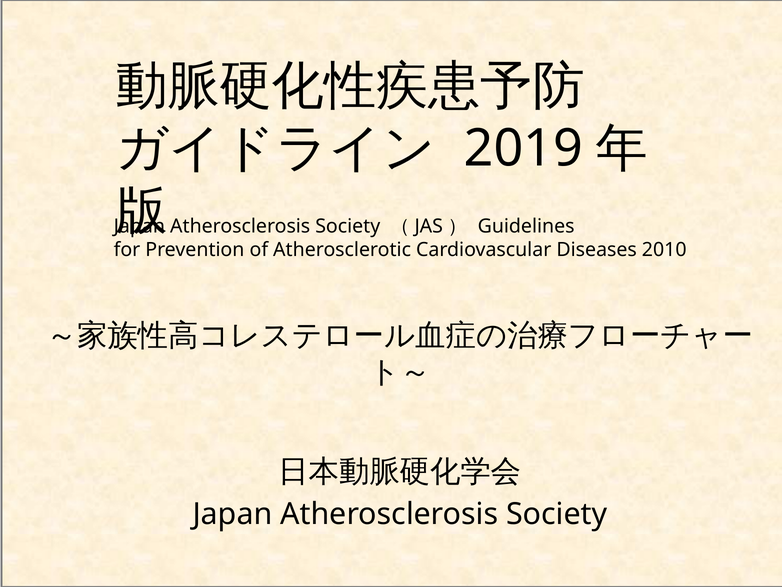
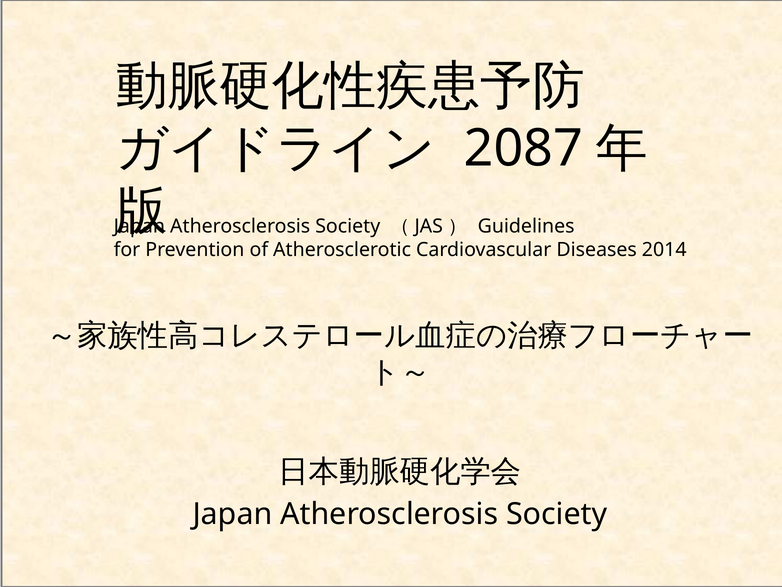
2019: 2019 -> 2087 (523, 148)
2010: 2010 -> 2014 (664, 250)
